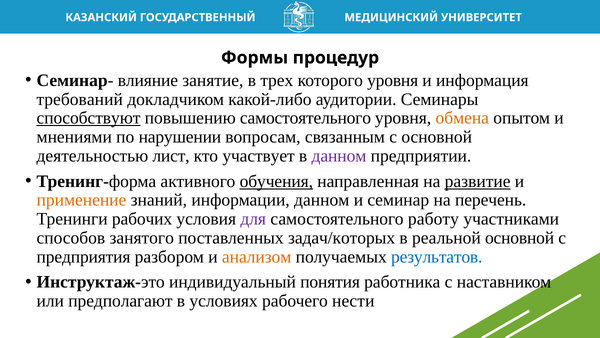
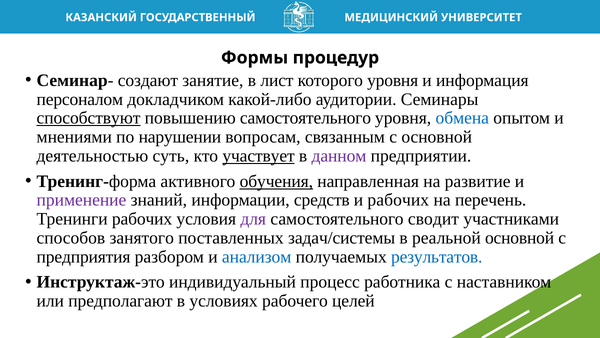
влияние: влияние -> создают (148, 80)
трех: трех -> лист (277, 80)
требований: требований -> персоналом (80, 99)
обмена colour: orange -> blue (462, 118)
лист: лист -> суть (171, 156)
участвует underline: none -> present (259, 156)
развитие underline: present -> none (478, 181)
применение colour: orange -> purple (81, 200)
информации данном: данном -> средств (322, 200)
и семинар: семинар -> рабочих (398, 200)
работу: работу -> сводит (433, 219)
задач/которых: задач/которых -> задач/системы (342, 238)
анализом colour: orange -> blue (257, 257)
понятия: понятия -> процесс (330, 282)
нести: нести -> целей (353, 301)
